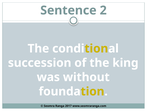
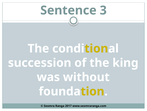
2: 2 -> 3 (103, 10)
